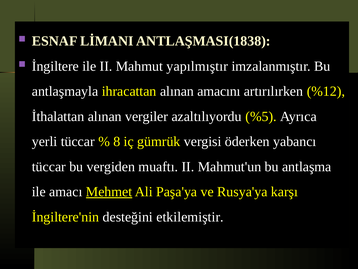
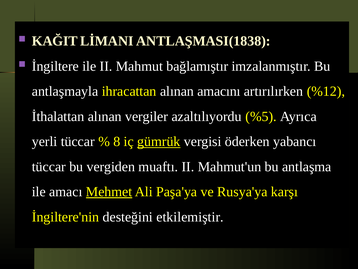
ESNAF: ESNAF -> KAĞIT (55, 41)
yapılmıştır: yapılmıştır -> bağlamıştır (197, 66)
gümrük underline: none -> present (159, 141)
